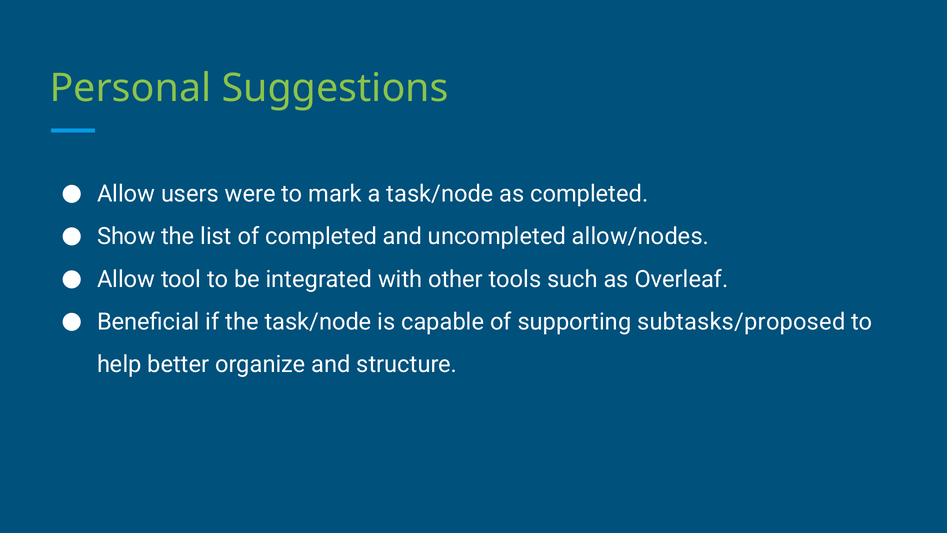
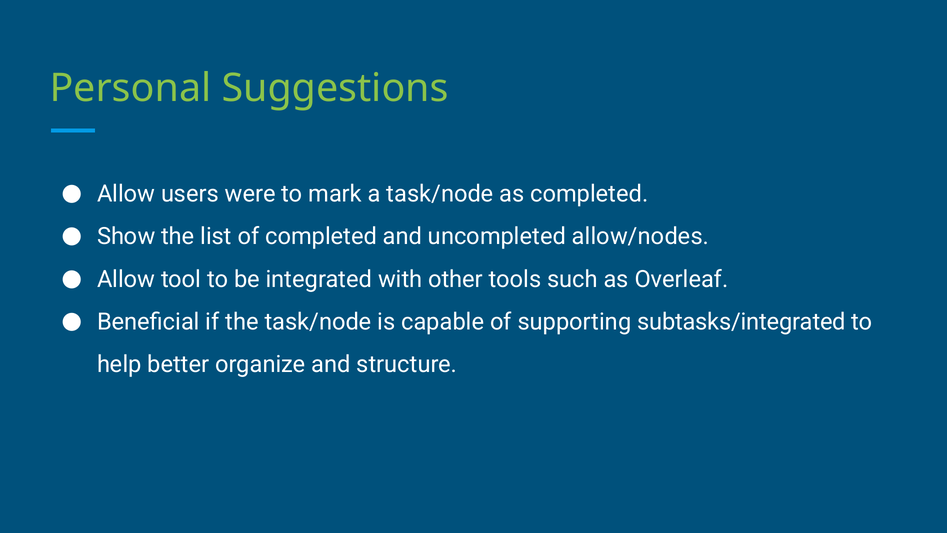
subtasks/proposed: subtasks/proposed -> subtasks/integrated (741, 322)
